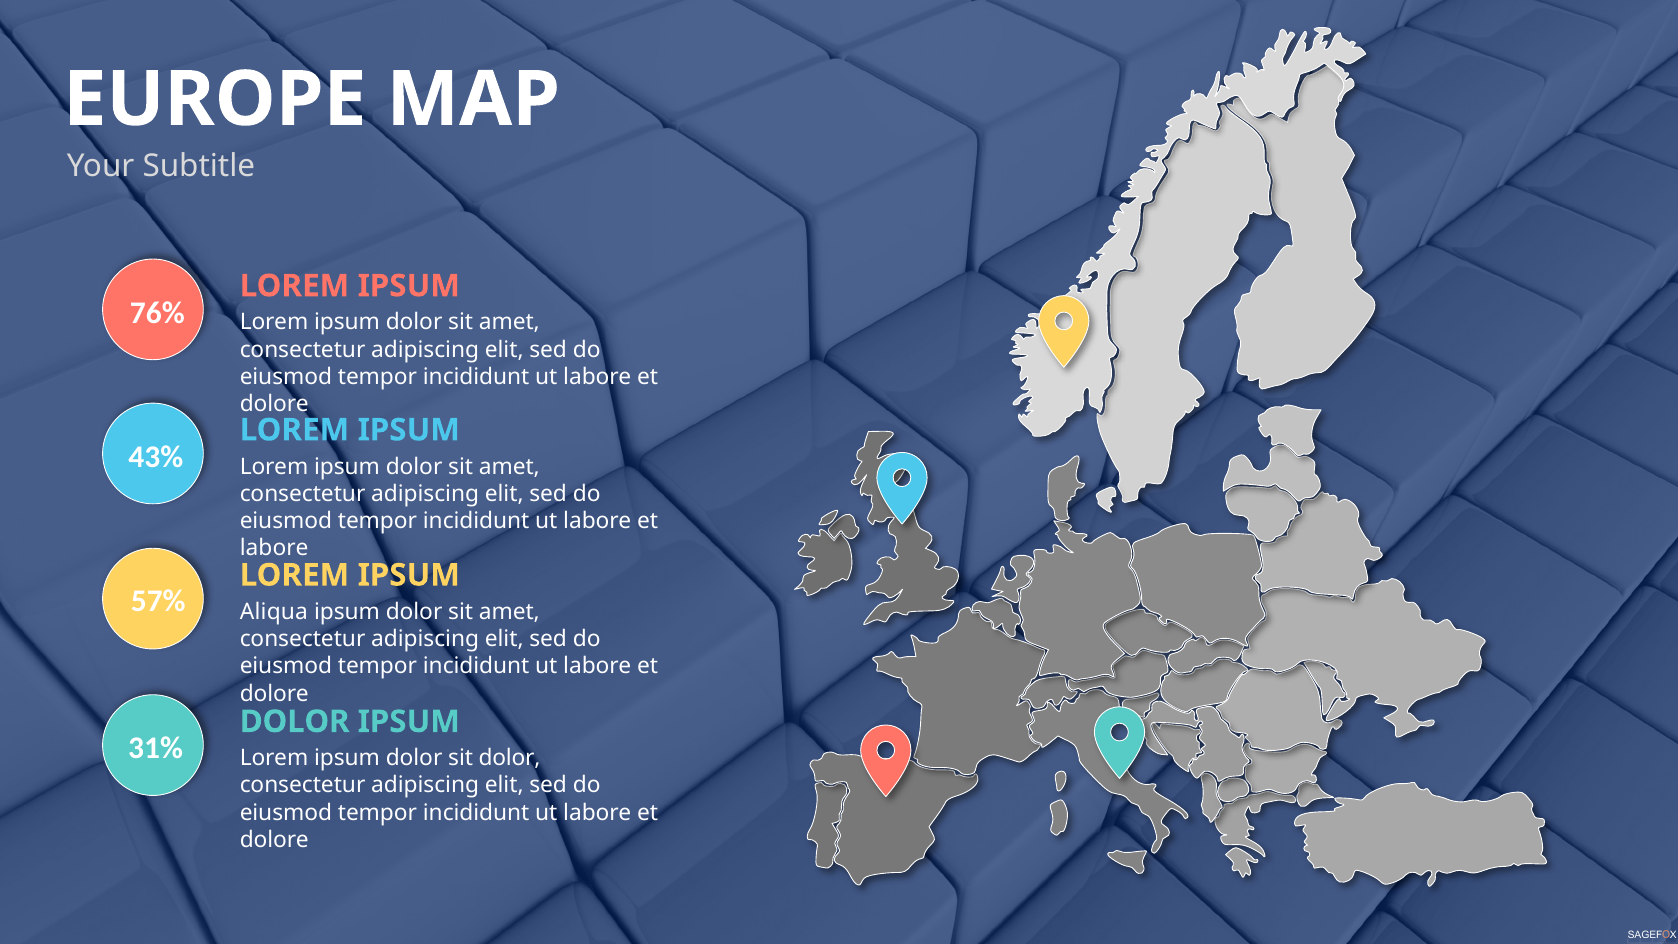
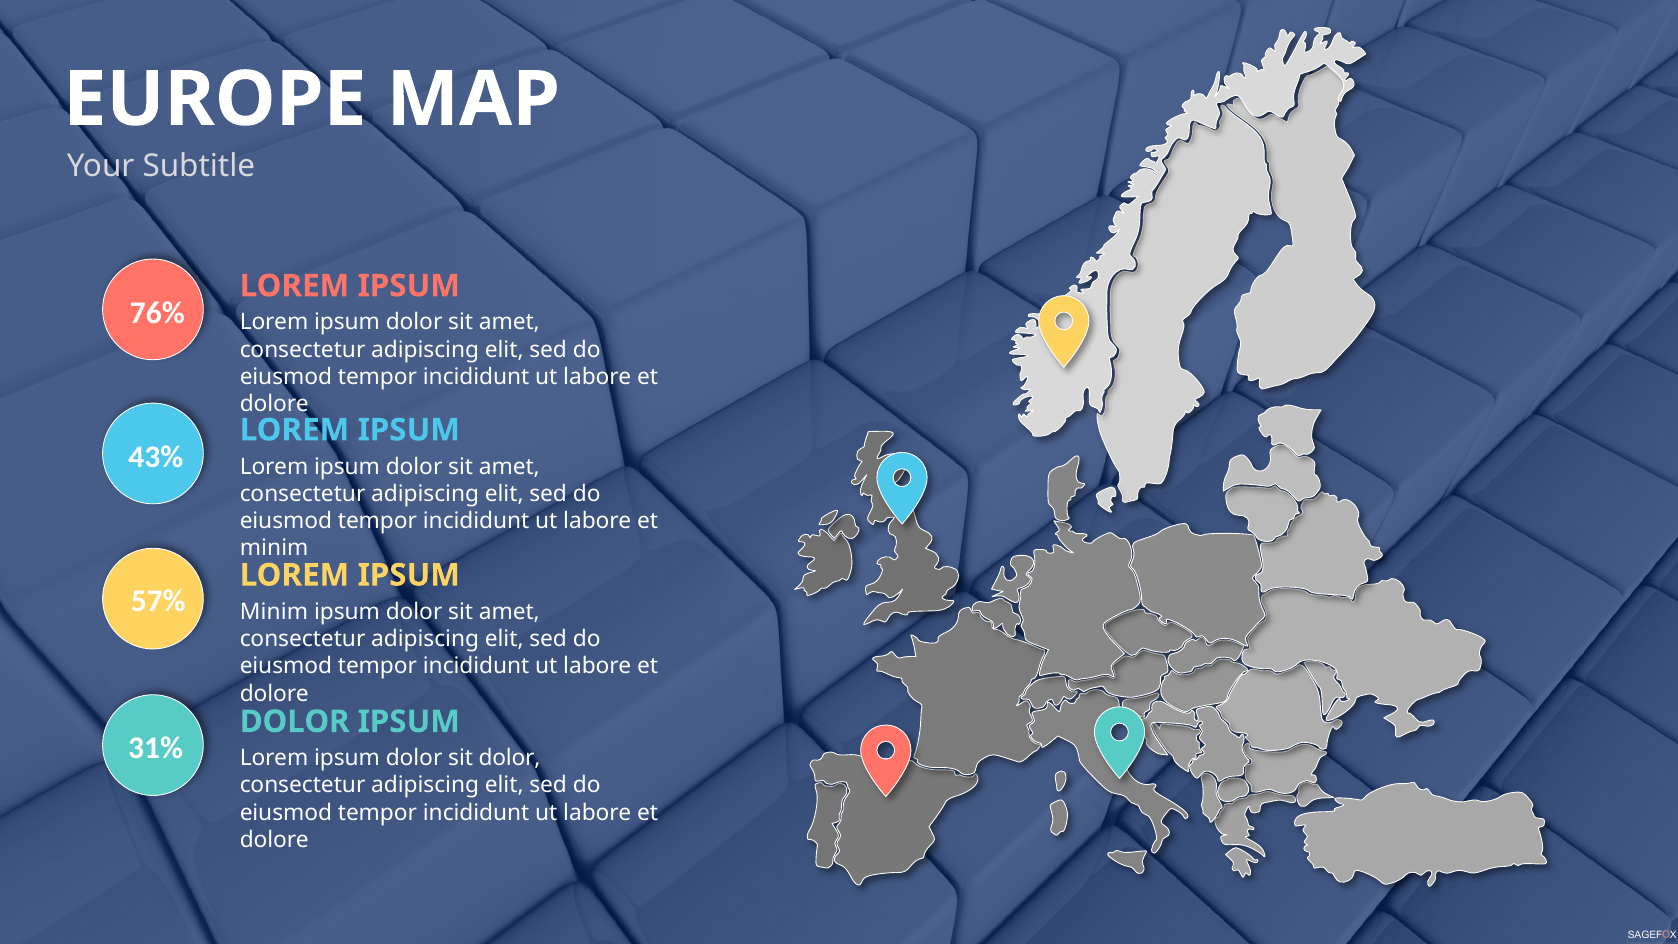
labore: labore -> minim (274, 548)
Aliqua: Aliqua -> Minim (274, 612)
